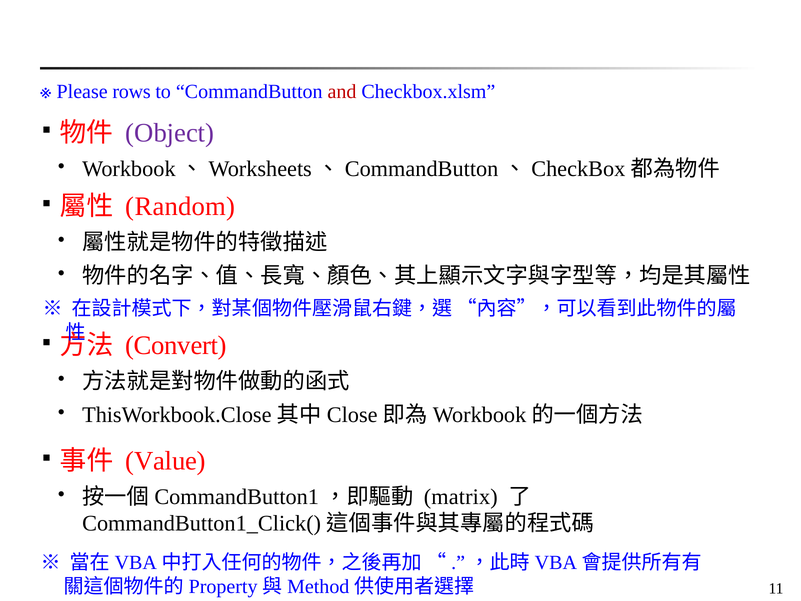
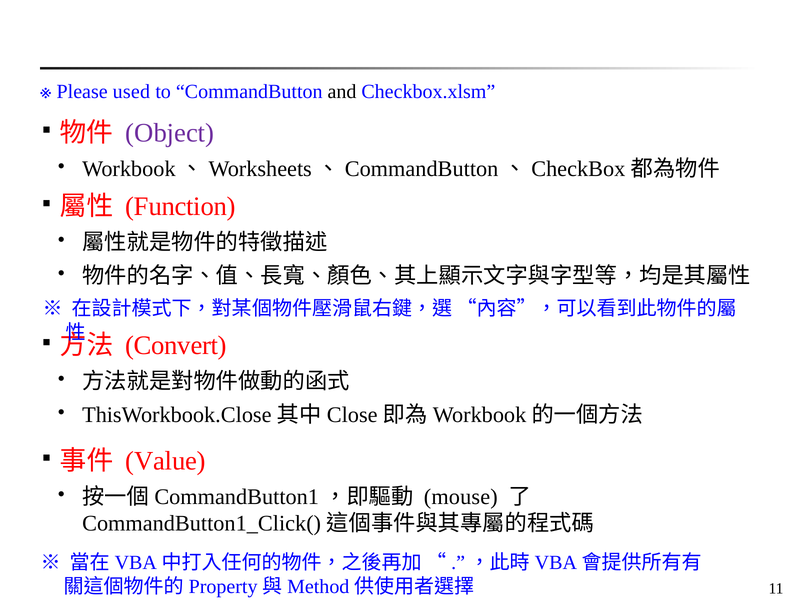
rows: rows -> used (131, 92)
and colour: red -> black (342, 92)
Random: Random -> Function (180, 207)
matrix: matrix -> mouse (461, 497)
